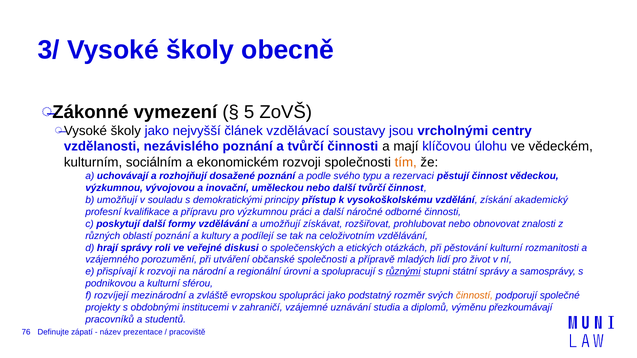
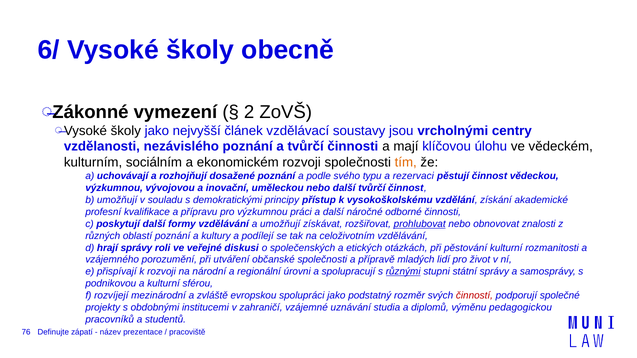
3/: 3/ -> 6/ (49, 50)
5: 5 -> 2 (249, 112)
akademický: akademický -> akademické (541, 200)
prohlubovat underline: none -> present (420, 224)
činností colour: orange -> red (474, 296)
přezkoumávají: přezkoumávají -> pedagogickou (521, 308)
